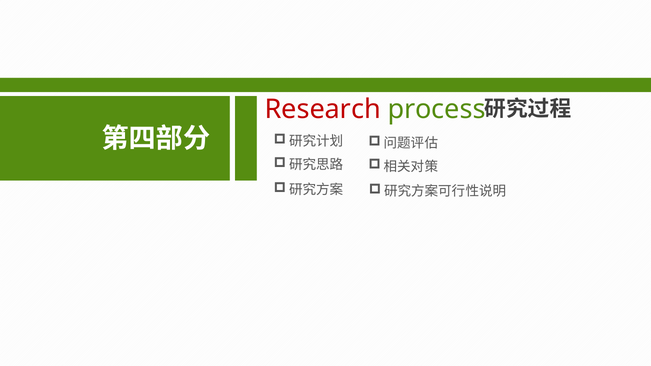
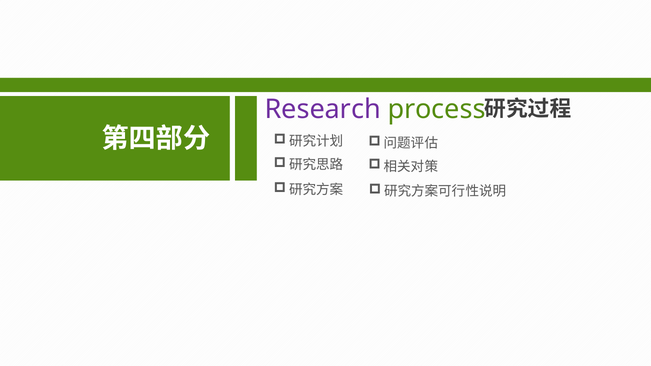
Research colour: red -> purple (323, 109)
